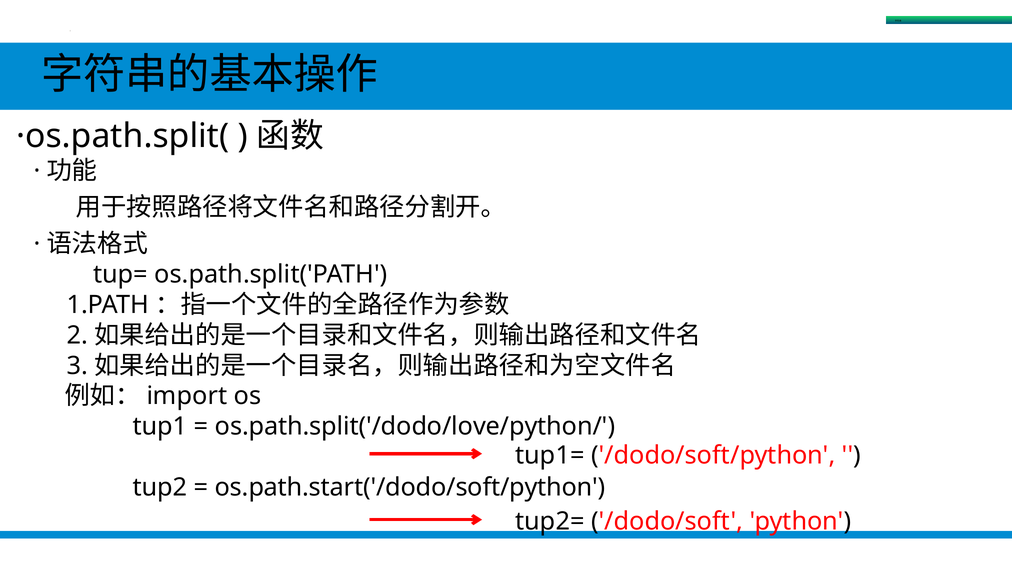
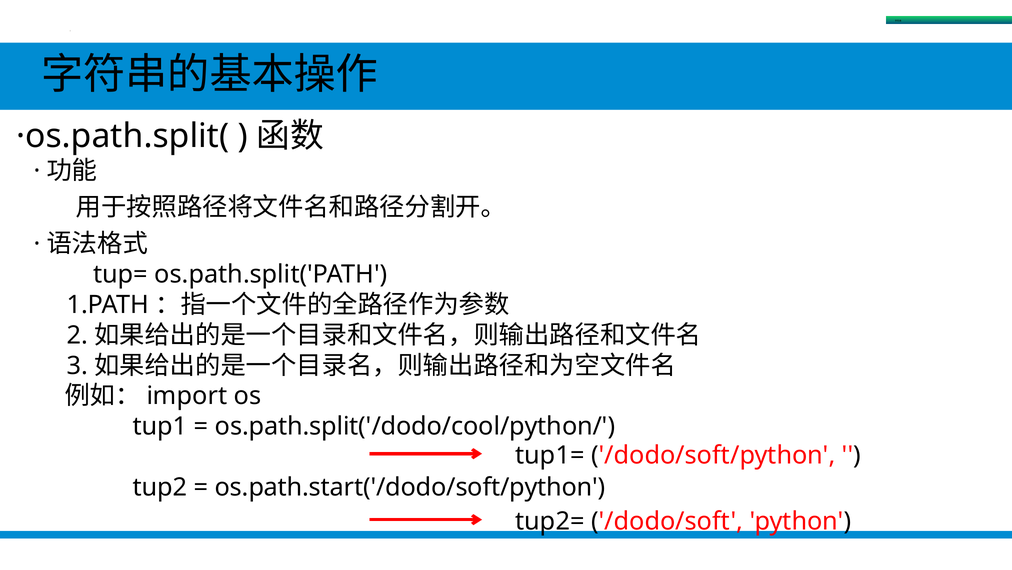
os.path.split('/dodo/love/python/: os.path.split('/dodo/love/python/ -> os.path.split('/dodo/cool/python/ (415, 426)
